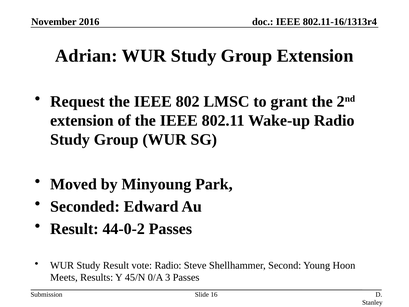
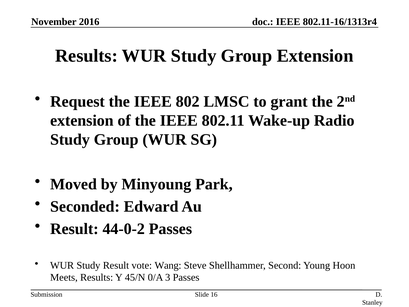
Adrian: Adrian -> Results (86, 56)
vote Radio: Radio -> Wang (168, 265)
